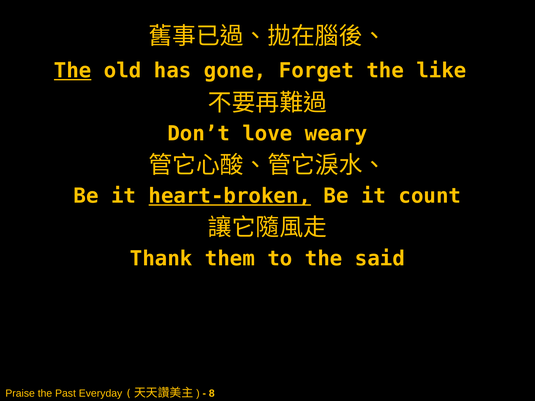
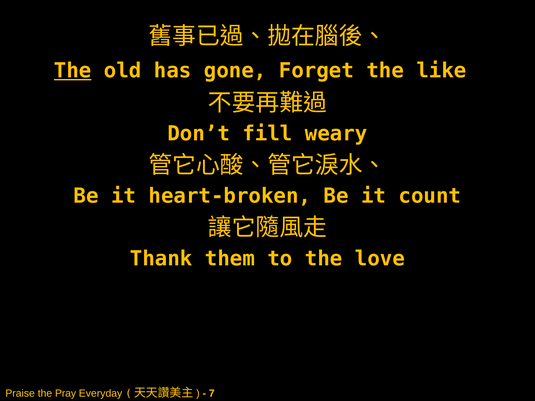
love: love -> fill (267, 134)
heart-broken underline: present -> none (230, 196)
said: said -> love (380, 259)
Past: Past -> Pray (66, 394)
8: 8 -> 7 (212, 394)
